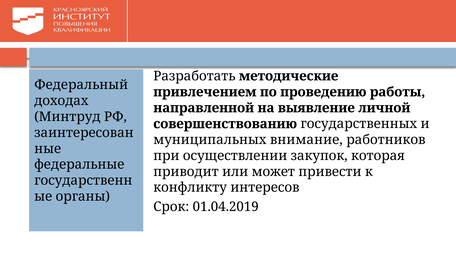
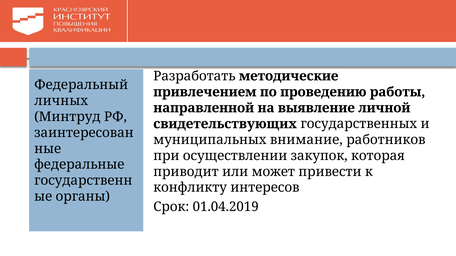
доходах: доходах -> личных (61, 101)
совершенствованию: совершенствованию -> свидетельствующих (225, 124)
